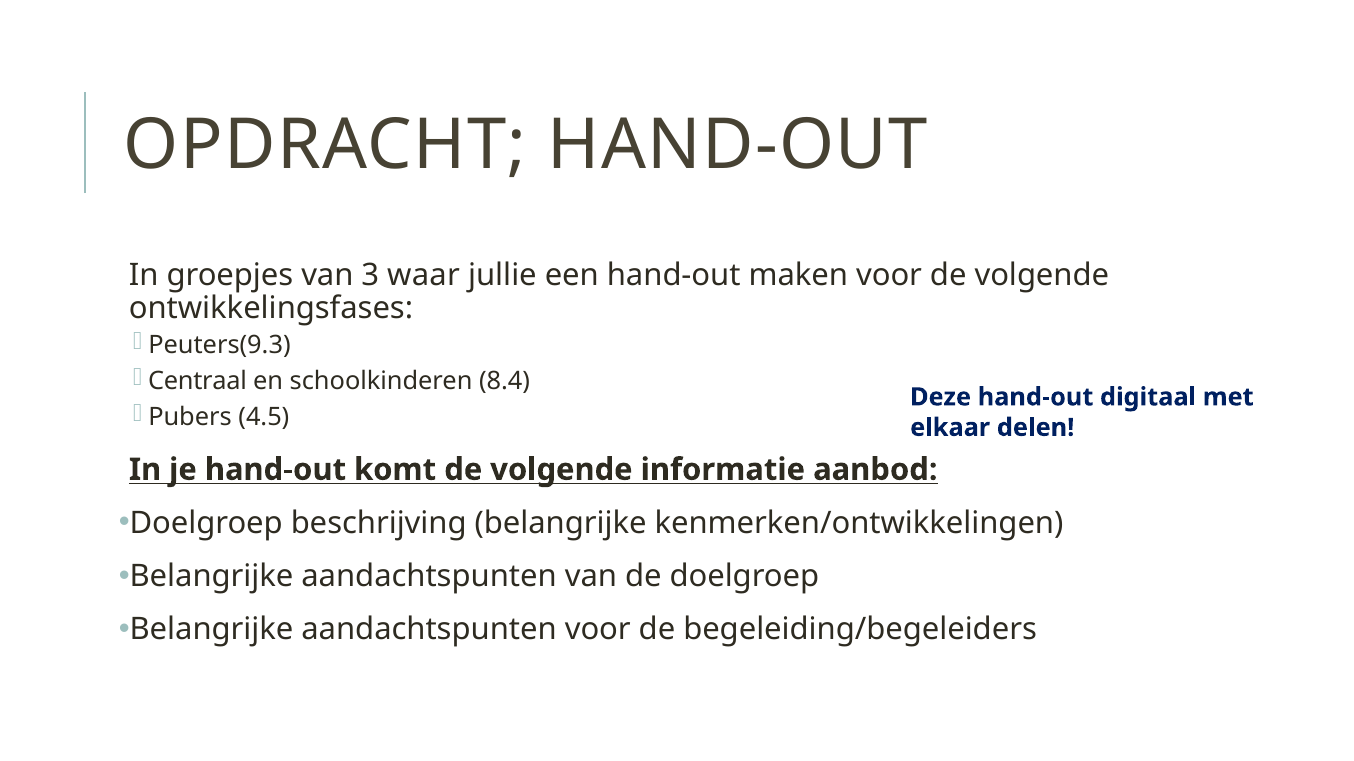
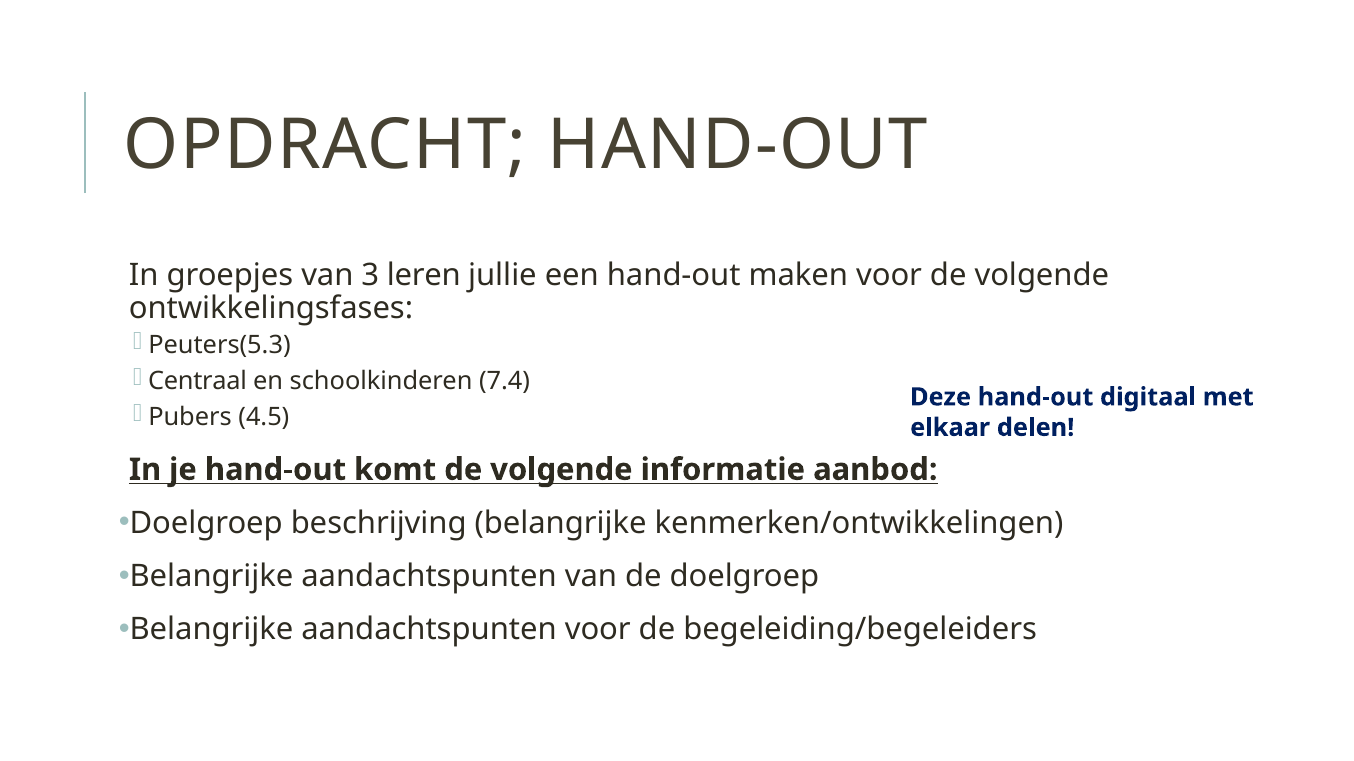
waar: waar -> leren (424, 275)
Peuters(9.3: Peuters(9.3 -> Peuters(5.3 (219, 345)
8.4: 8.4 -> 7.4 (505, 381)
